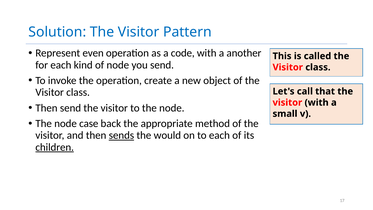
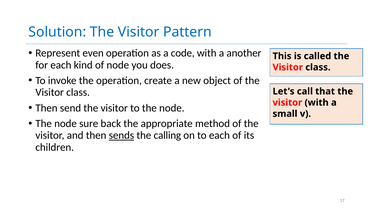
you send: send -> does (162, 65)
case: case -> sure (89, 124)
would: would -> calling (167, 135)
children underline: present -> none (55, 147)
